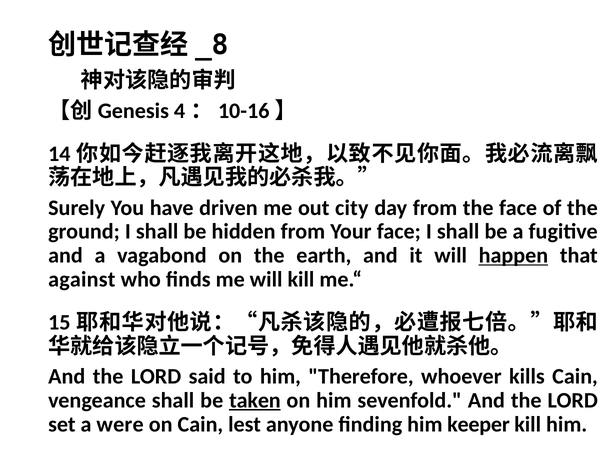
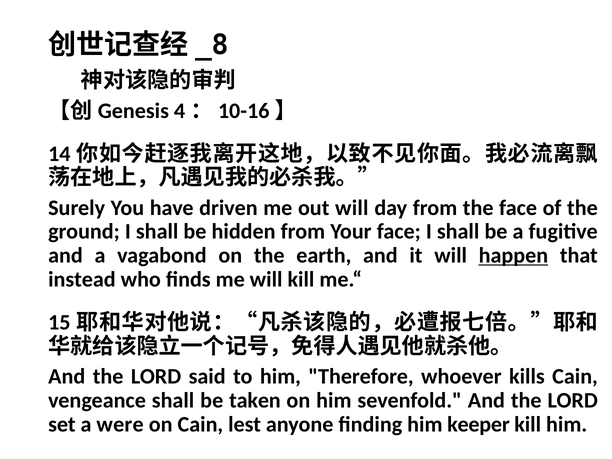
out city: city -> will (352, 208)
against: against -> instead (82, 279)
taken underline: present -> none (255, 400)
